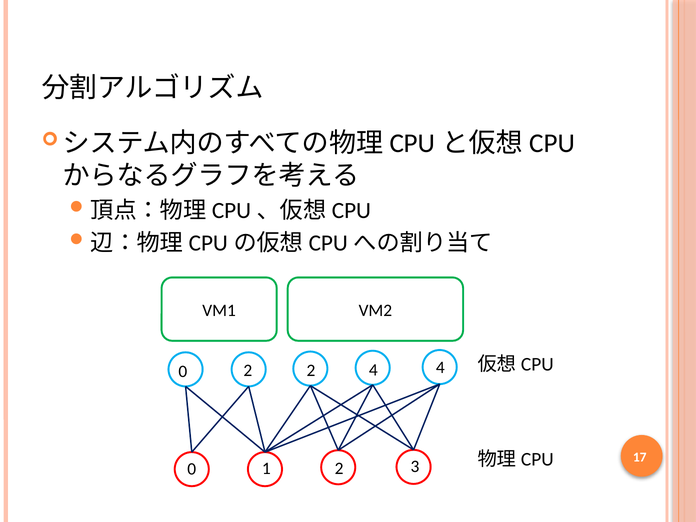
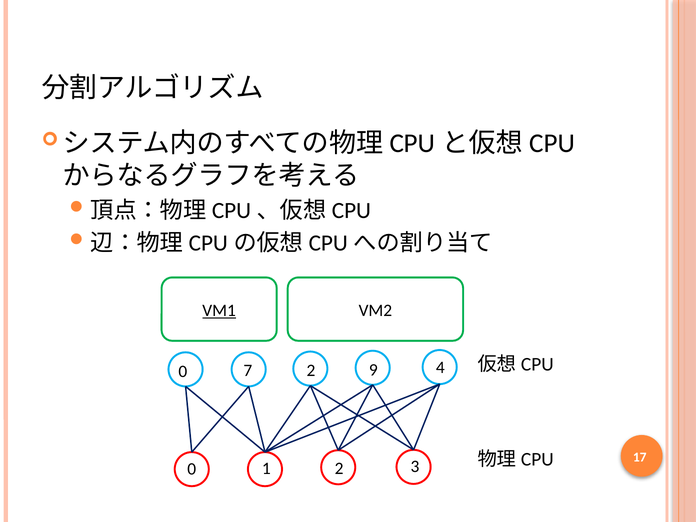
VM1 underline: none -> present (219, 310)
0 2: 2 -> 7 (248, 371)
2 4: 4 -> 9 (373, 370)
